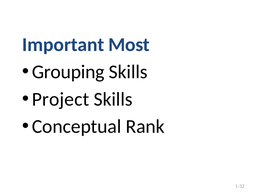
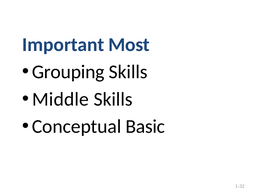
Project: Project -> Middle (60, 99)
Rank: Rank -> Basic (145, 127)
